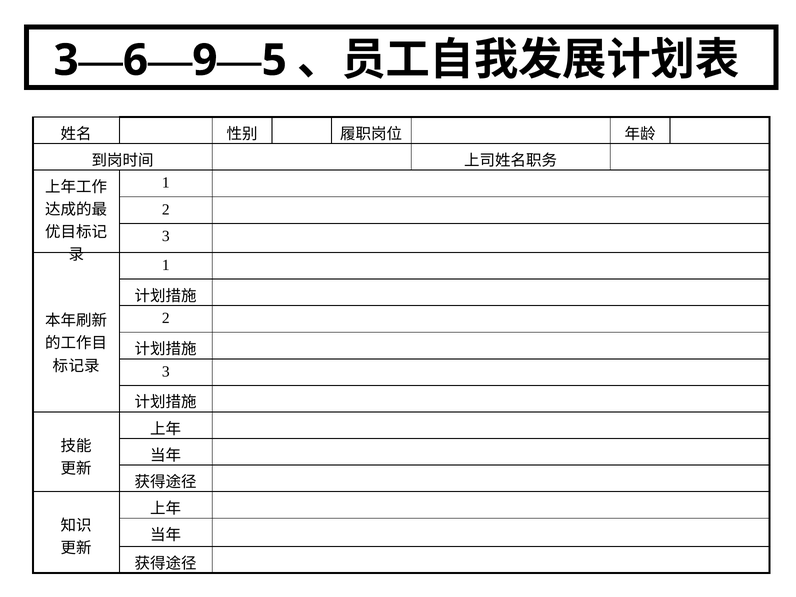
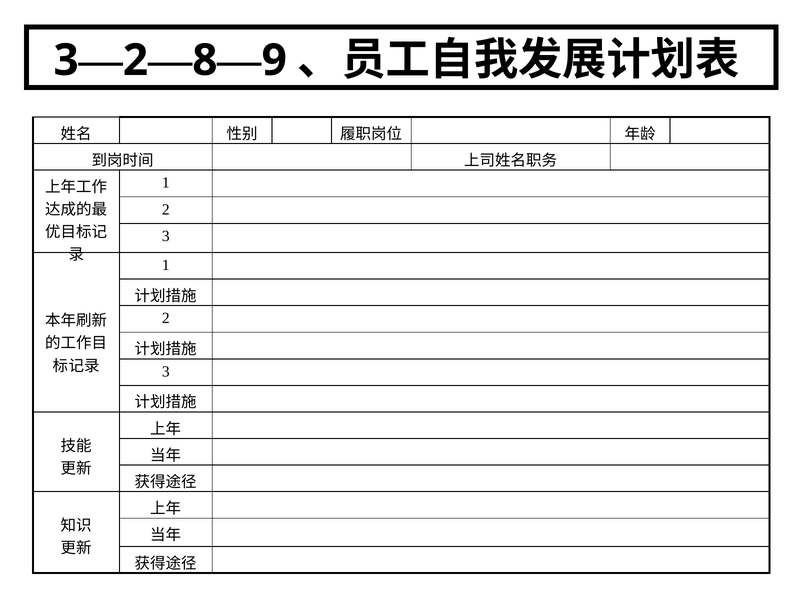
6: 6 -> 2 (135, 60)
9: 9 -> 8 (205, 60)
5: 5 -> 9 (274, 60)
